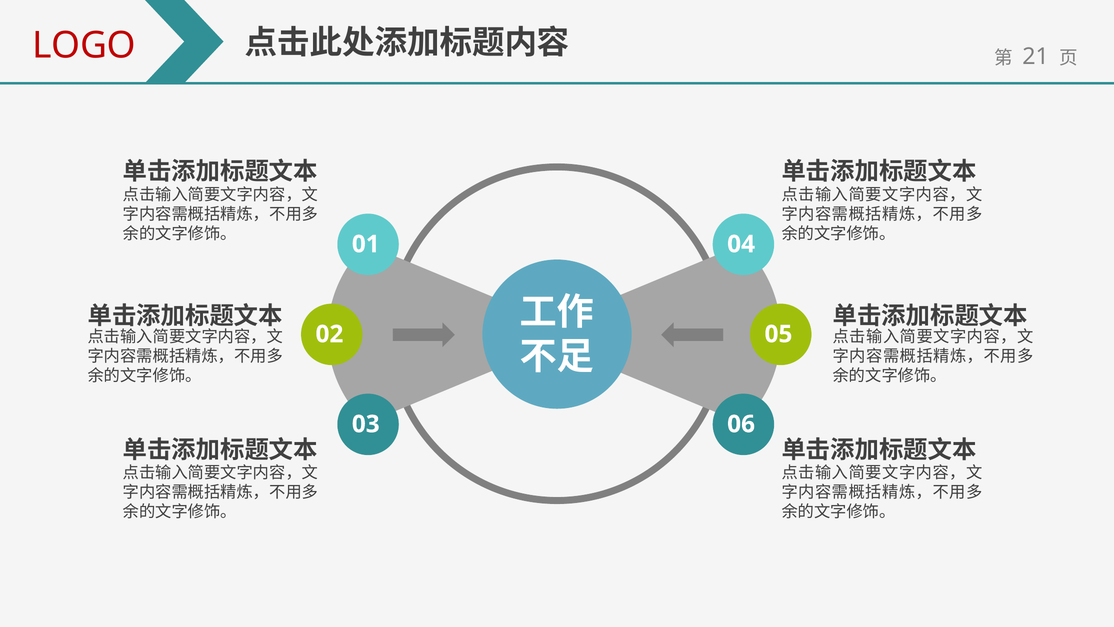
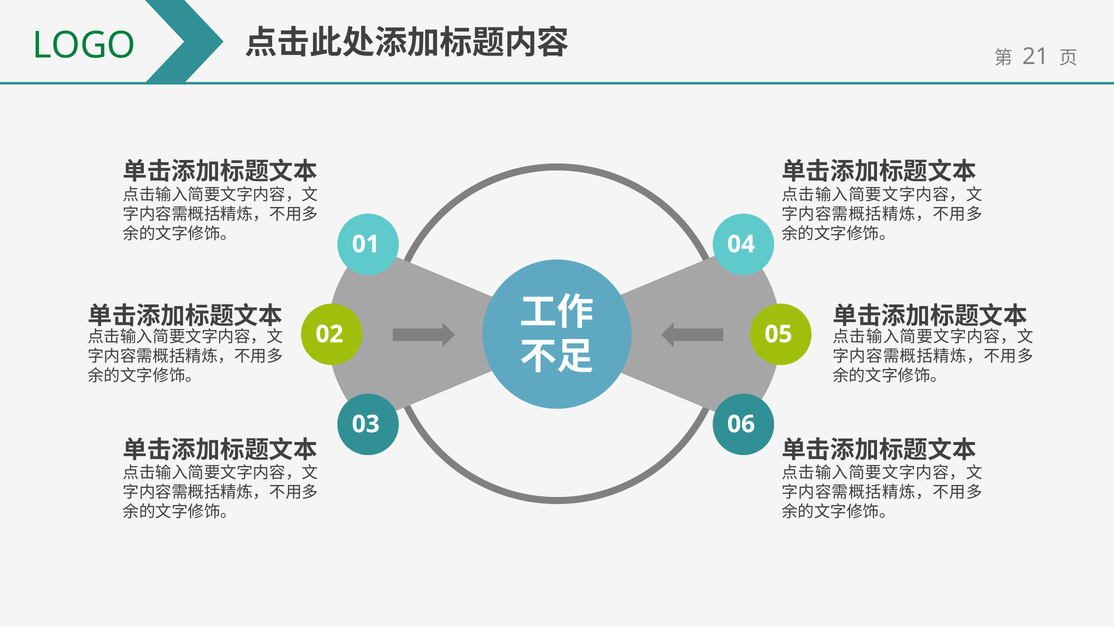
LOGO colour: red -> green (84, 46)
